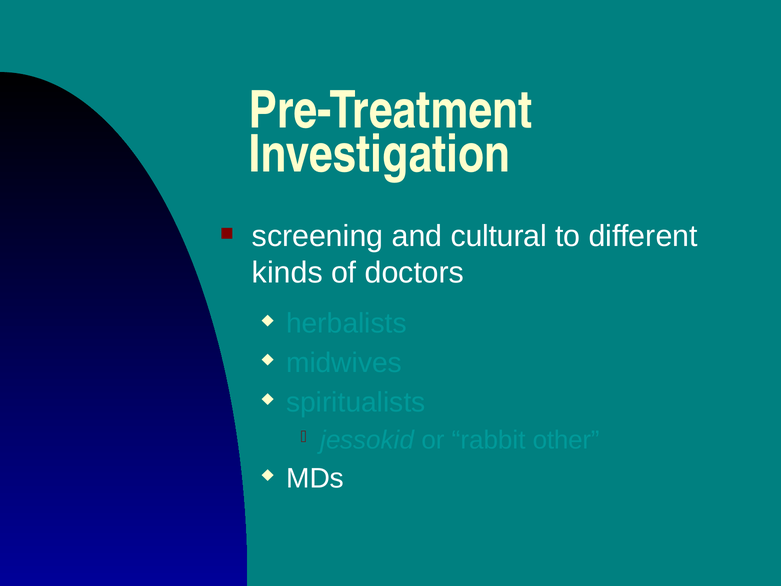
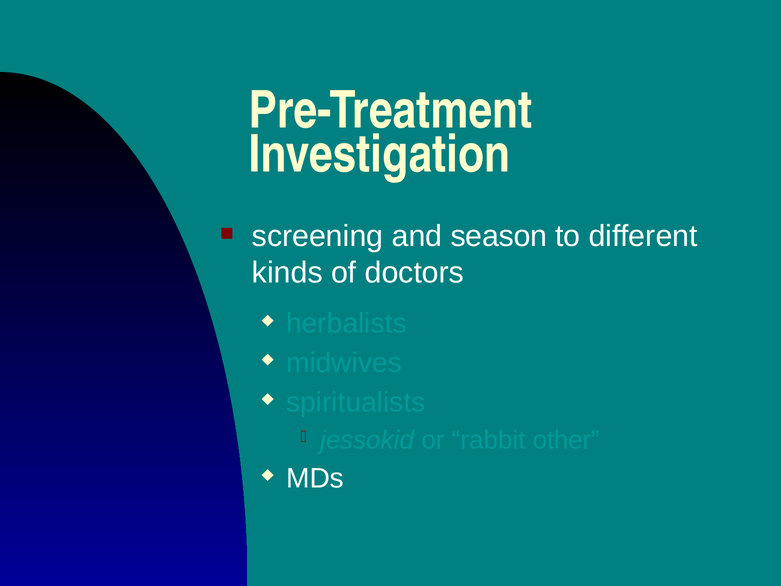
cultural: cultural -> season (499, 236)
